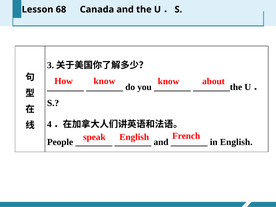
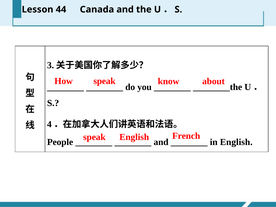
68: 68 -> 44 (61, 9)
How know: know -> speak (104, 81)
